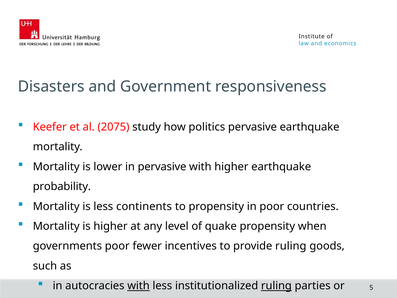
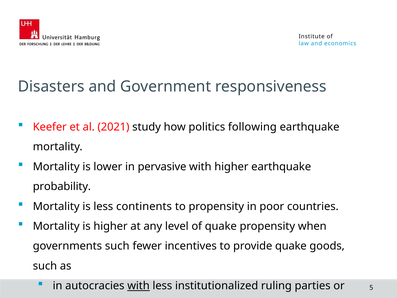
2075: 2075 -> 2021 (113, 127)
politics pervasive: pervasive -> following (252, 127)
governments poor: poor -> such (117, 246)
provide ruling: ruling -> quake (291, 246)
ruling underline: present -> none (276, 286)
